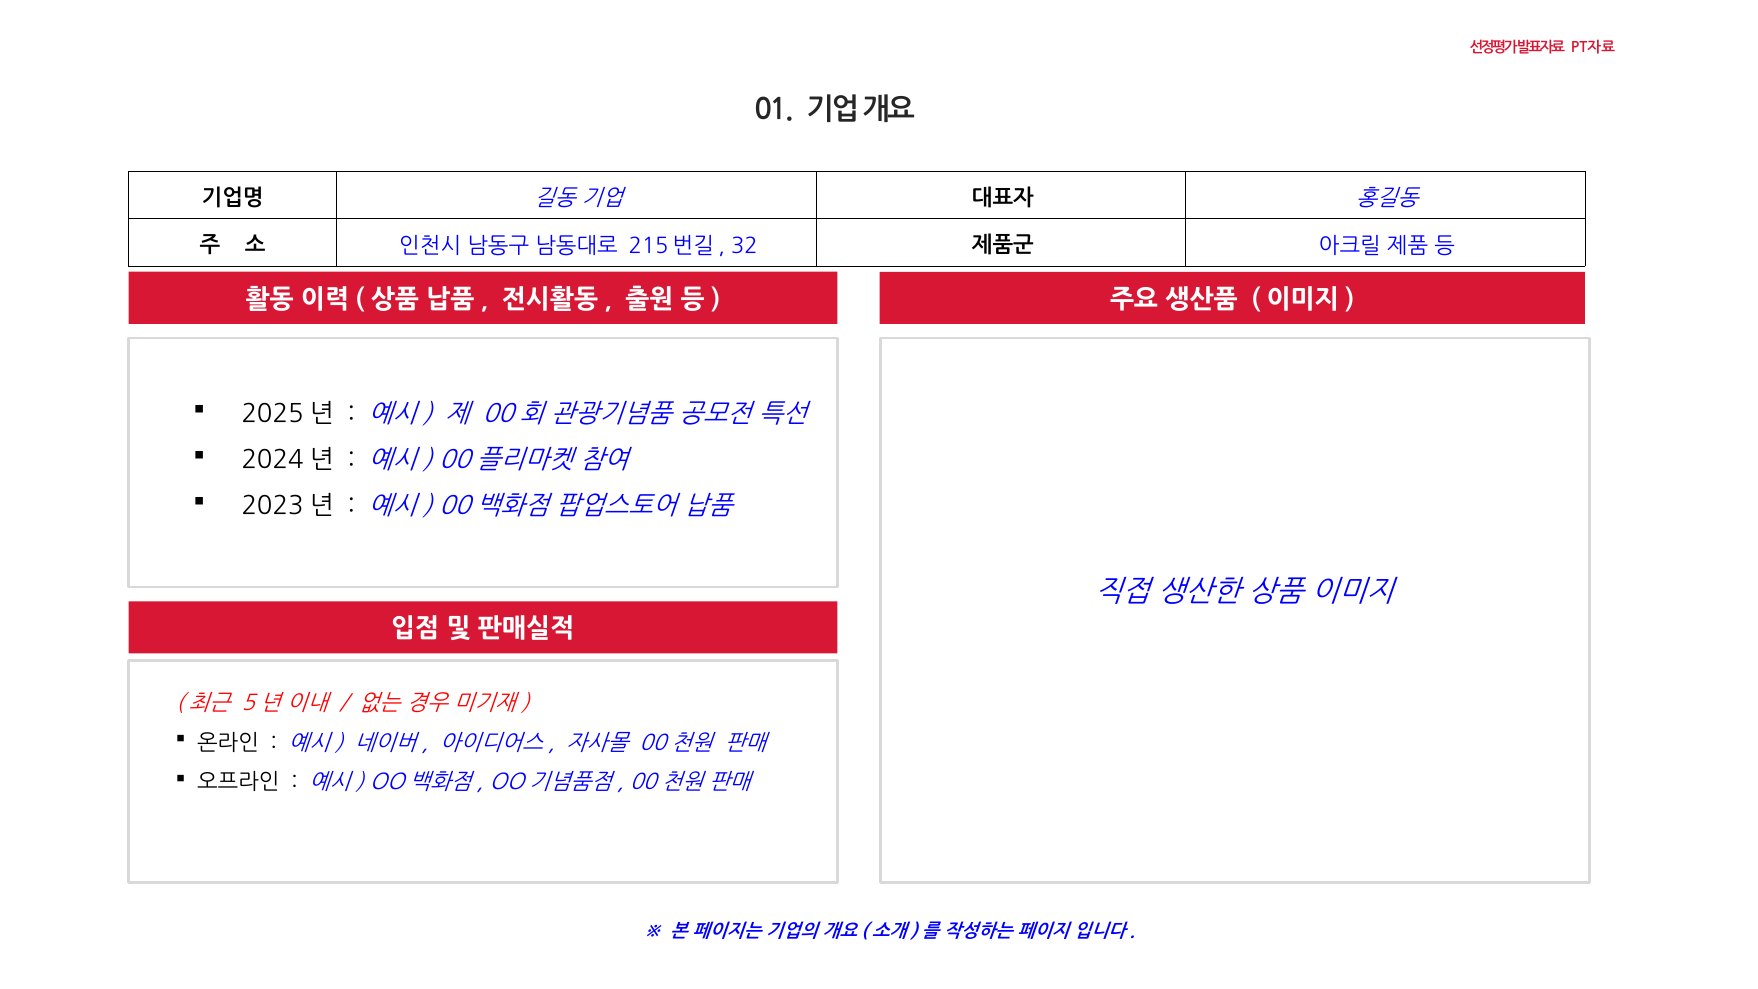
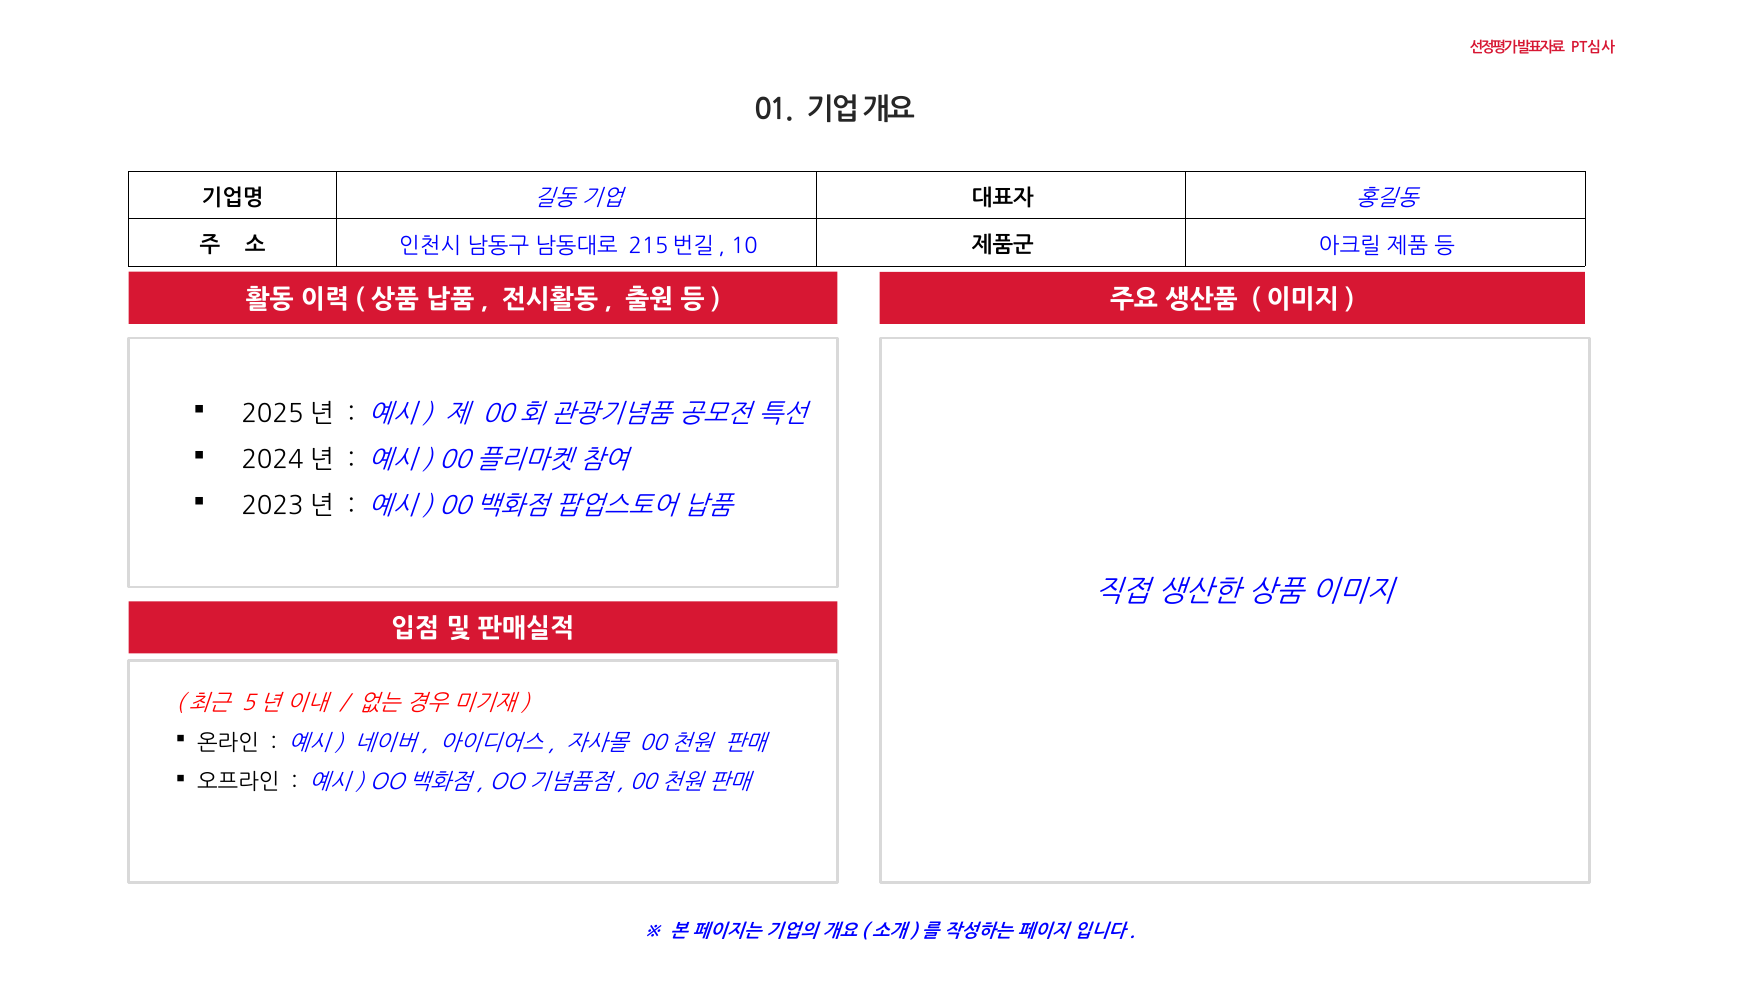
PT자료: PT자료 -> PT심사 (1593, 47)
32: 32 -> 10 (744, 246)
